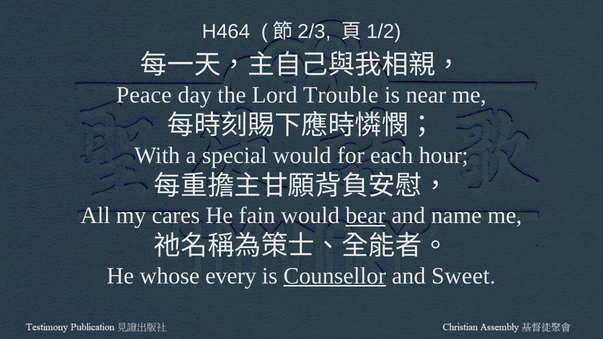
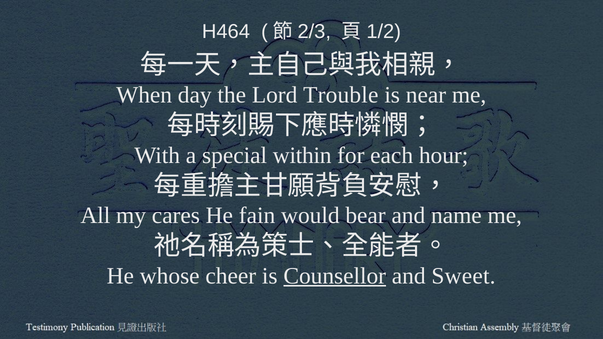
Peace: Peace -> When (144, 95)
special would: would -> within (302, 155)
bear underline: present -> none (366, 216)
every: every -> cheer (231, 276)
